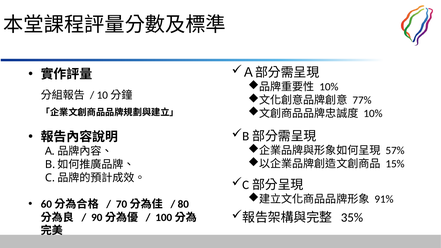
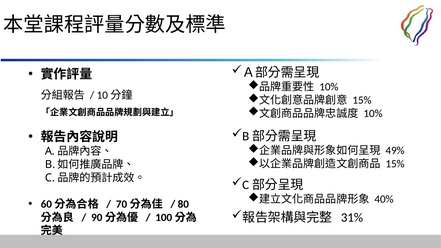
77%: 77% -> 15% (362, 100)
57%: 57% -> 49% (395, 151)
91%: 91% -> 40% (384, 199)
35%: 35% -> 31% (352, 217)
